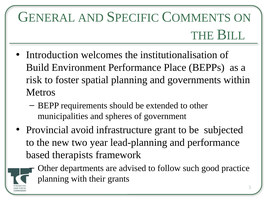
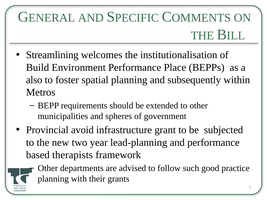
Introduction: Introduction -> Streamlining (52, 55)
risk: risk -> also (34, 80)
governments: governments -> subsequently (194, 80)
